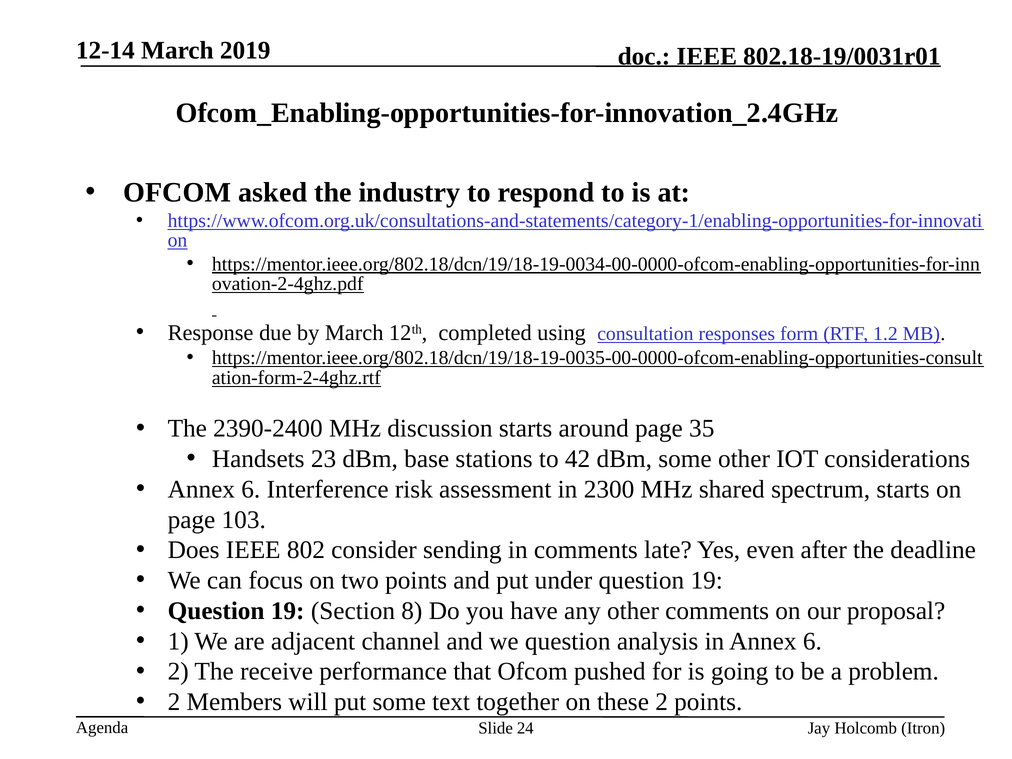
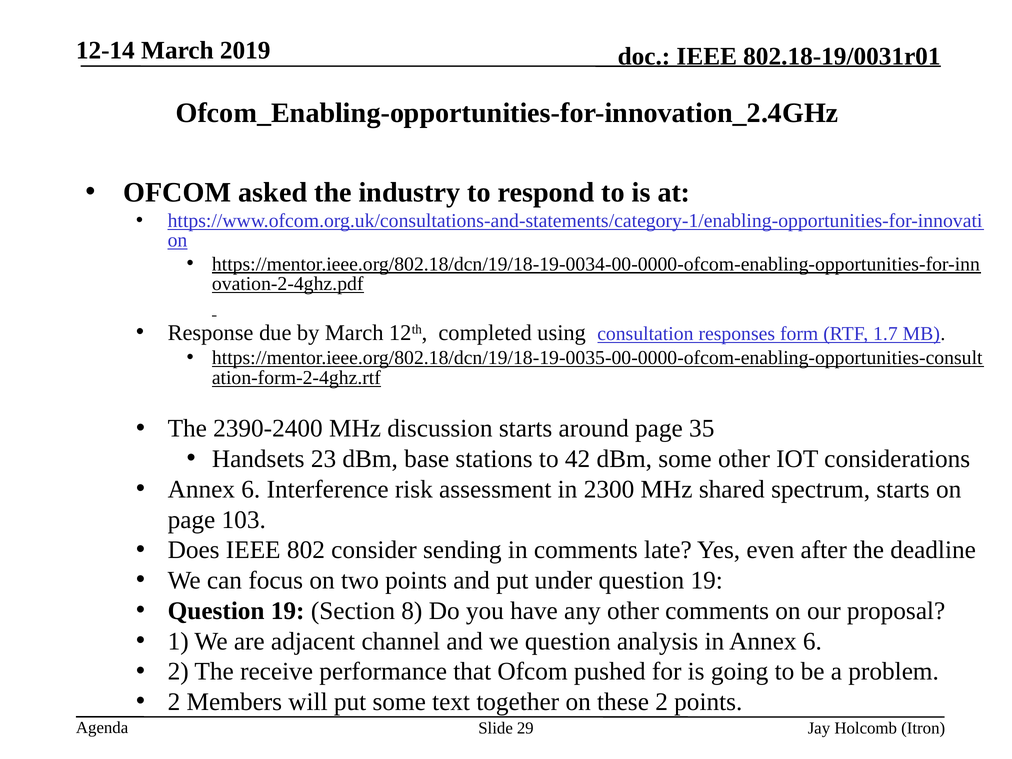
1.2: 1.2 -> 1.7 (885, 334)
24: 24 -> 29 (525, 728)
